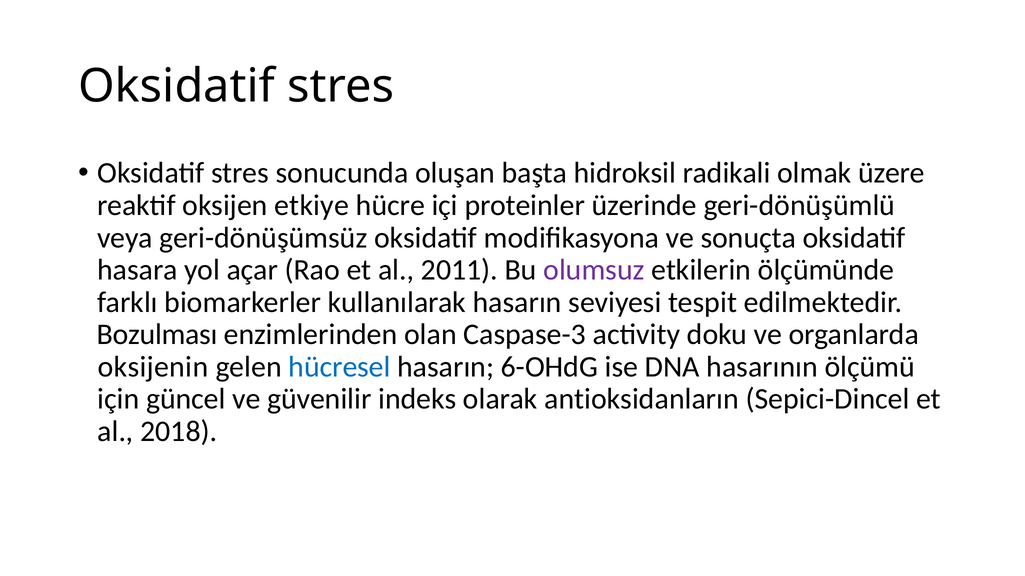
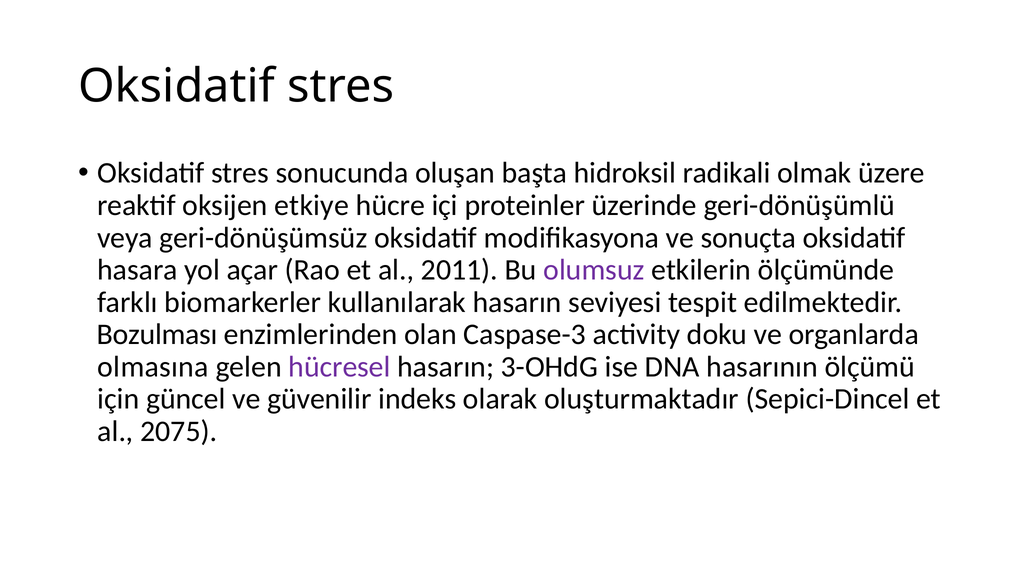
oksijenin: oksijenin -> olmasına (153, 367)
hücresel colour: blue -> purple (340, 367)
6-OHdG: 6-OHdG -> 3-OHdG (549, 367)
antioksidanların: antioksidanların -> oluşturmaktadır (642, 399)
2018: 2018 -> 2075 (179, 432)
